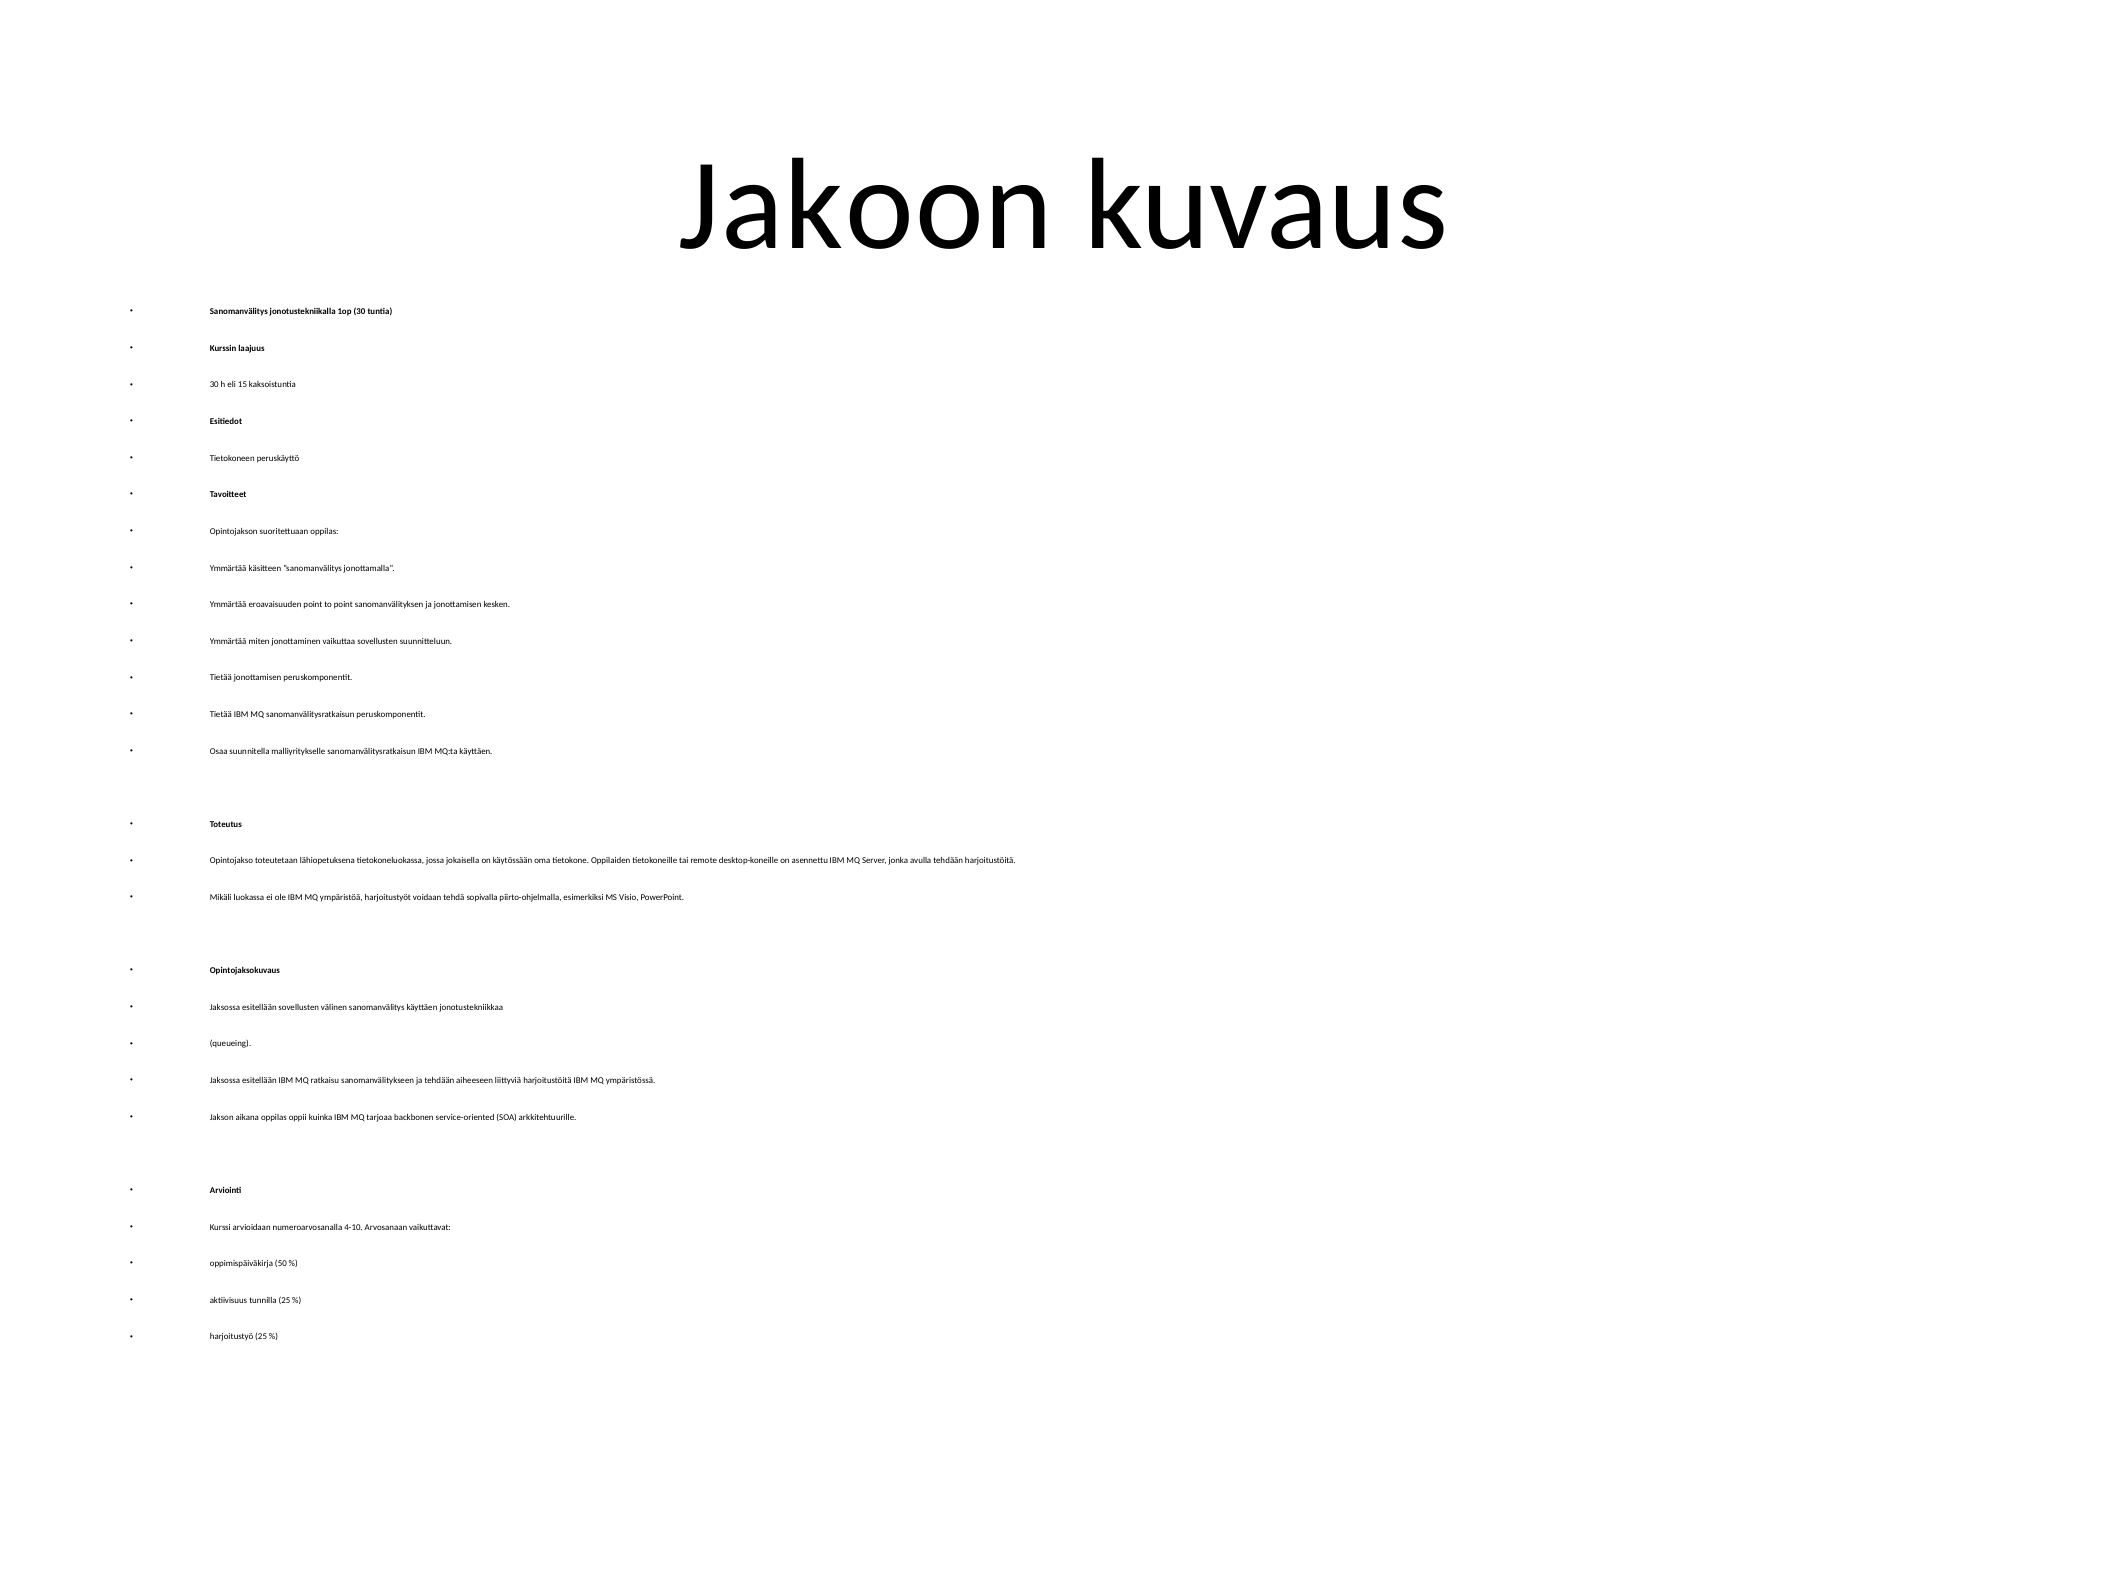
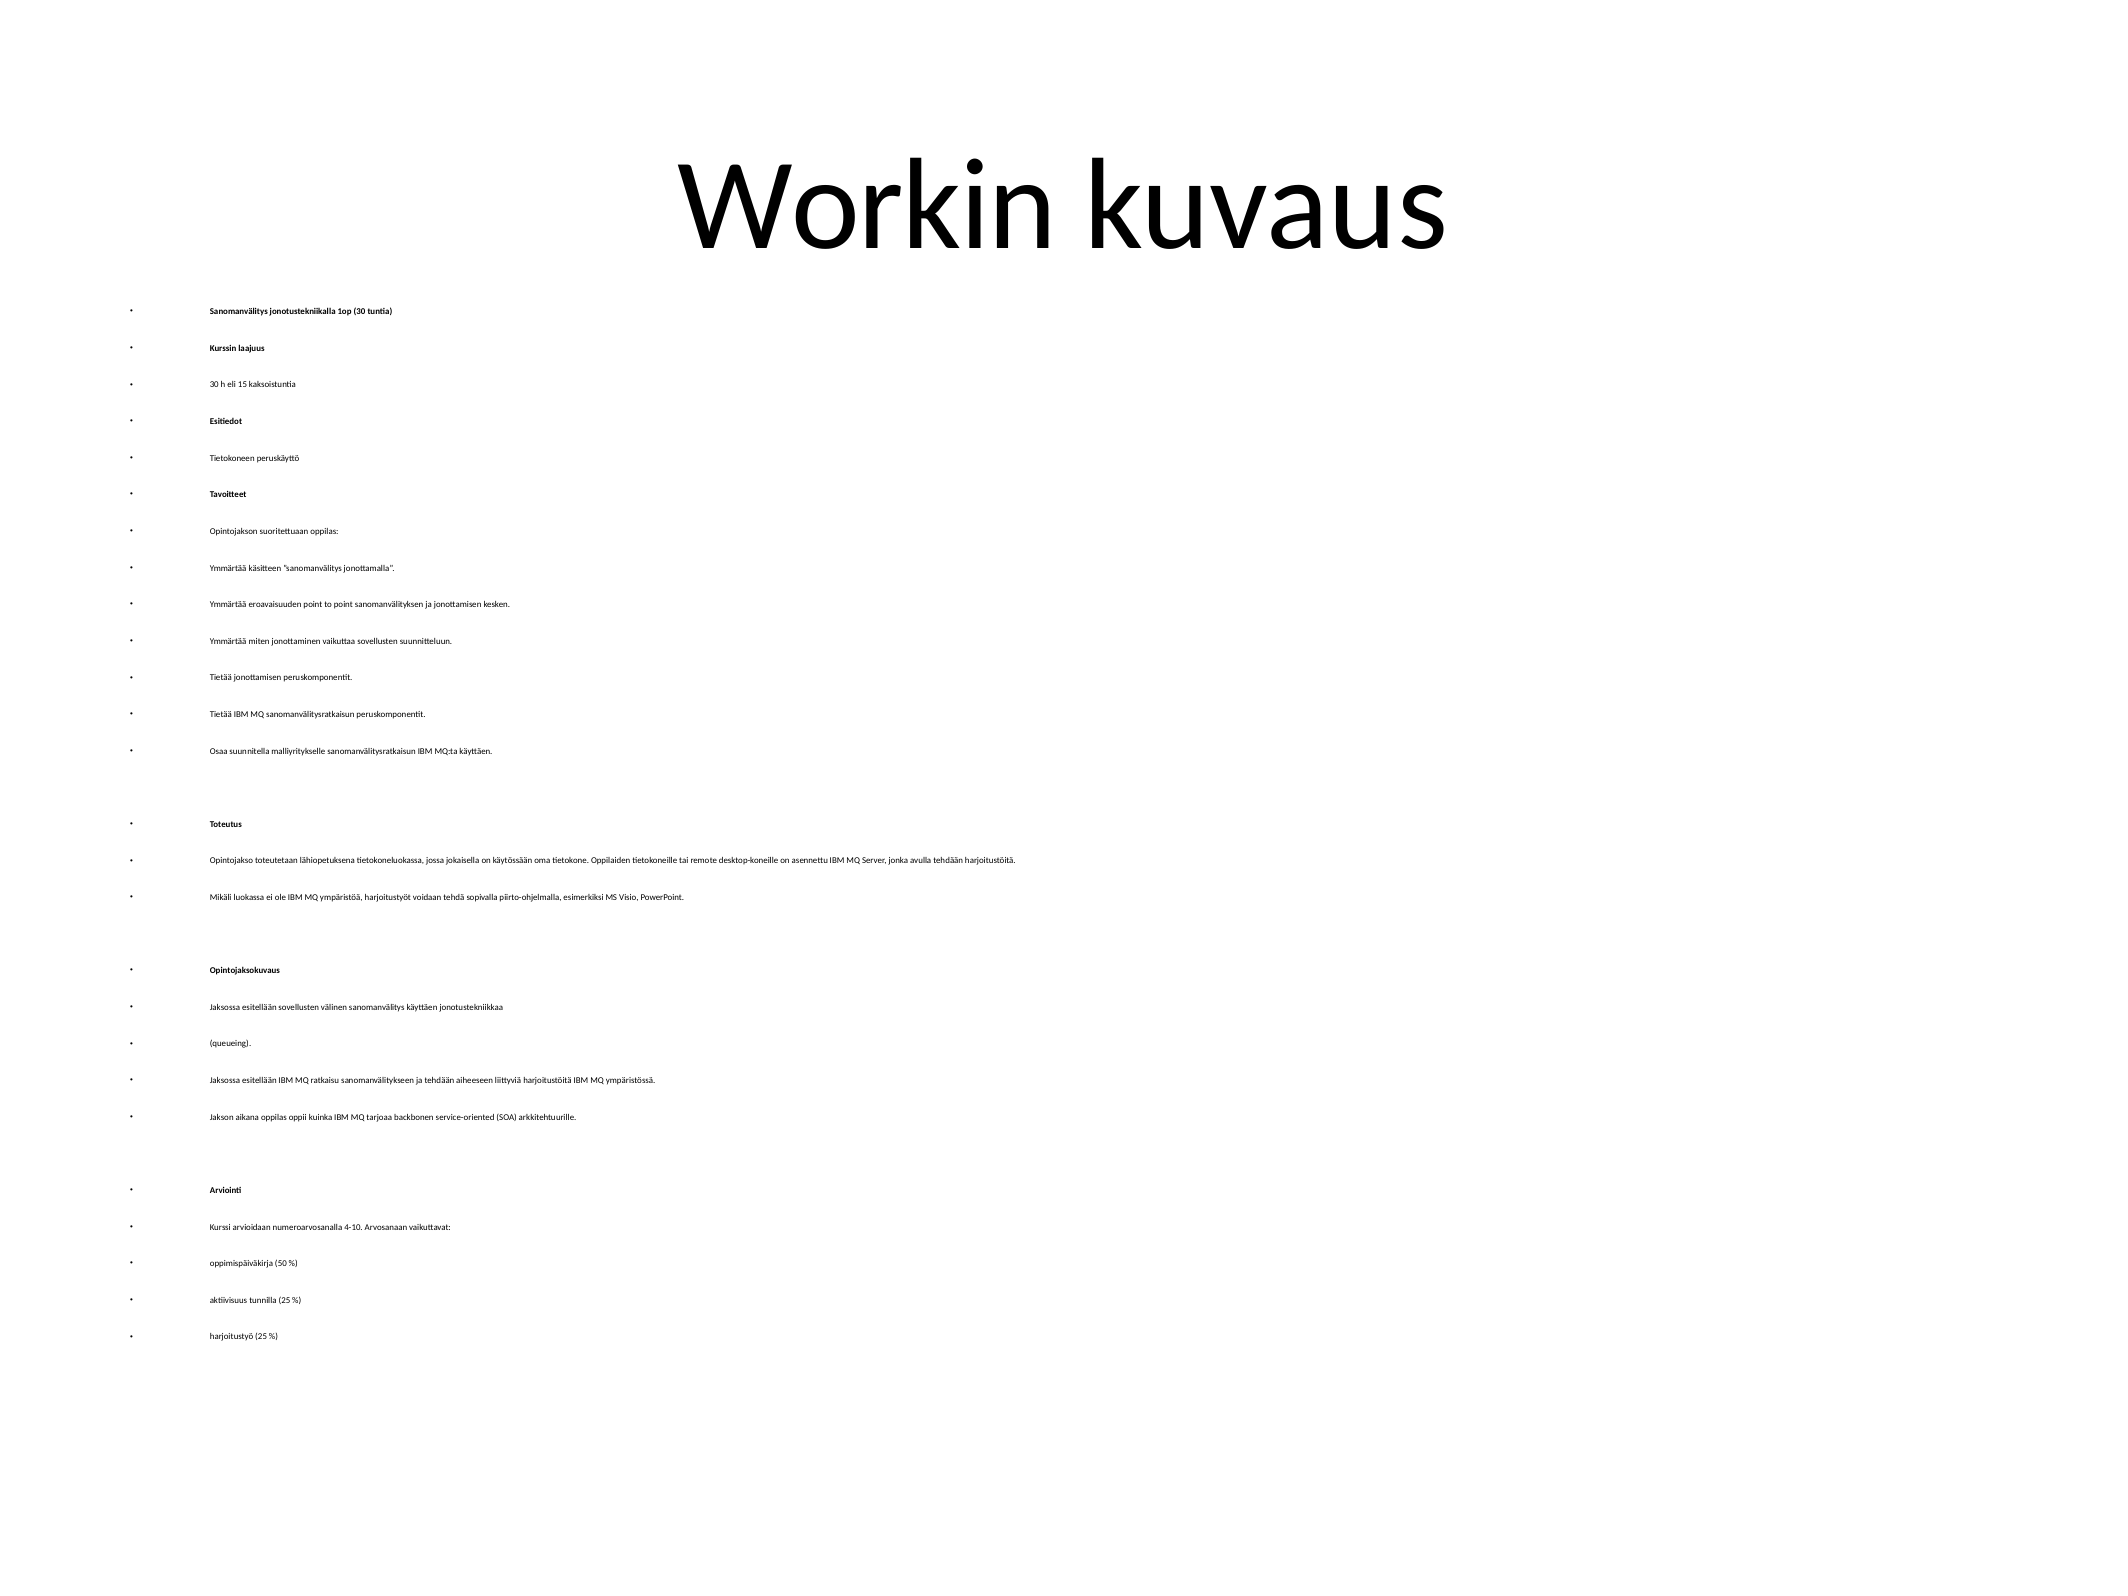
Jakoon: Jakoon -> Workin (867, 206)
